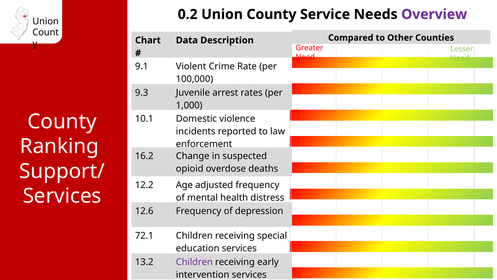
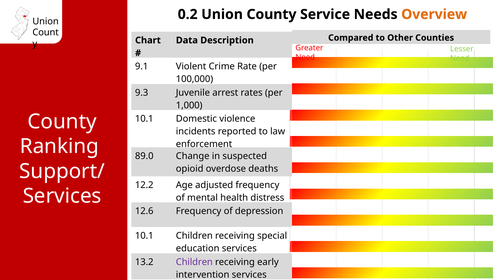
Overview colour: purple -> orange (434, 14)
16.2: 16.2 -> 89.0 (144, 156)
72.1: 72.1 -> 10.1 (144, 235)
